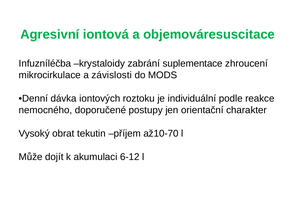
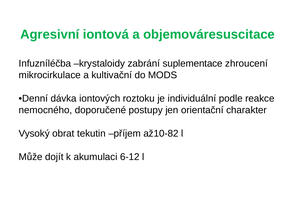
závislosti: závislosti -> kultivační (112, 75)
až10-70: až10-70 -> až10-82 (161, 133)
